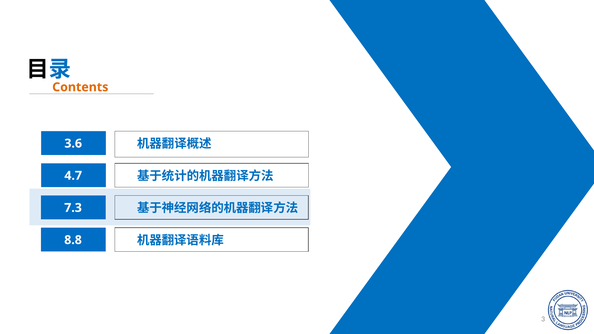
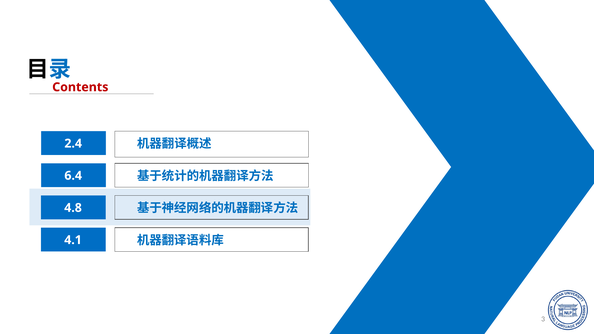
Contents colour: orange -> red (80, 87)
3.6: 3.6 -> 2.4 (73, 144)
4.7: 4.7 -> 6.4 (73, 176)
7.3: 7.3 -> 4.8 (73, 208)
8.8: 8.8 -> 4.1 (73, 240)
